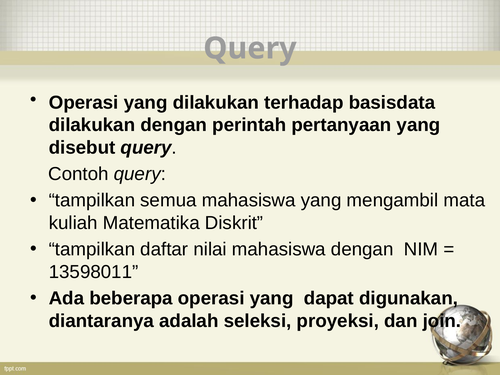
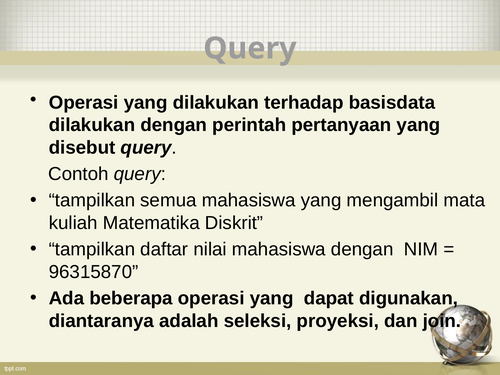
13598011: 13598011 -> 96315870 (94, 272)
